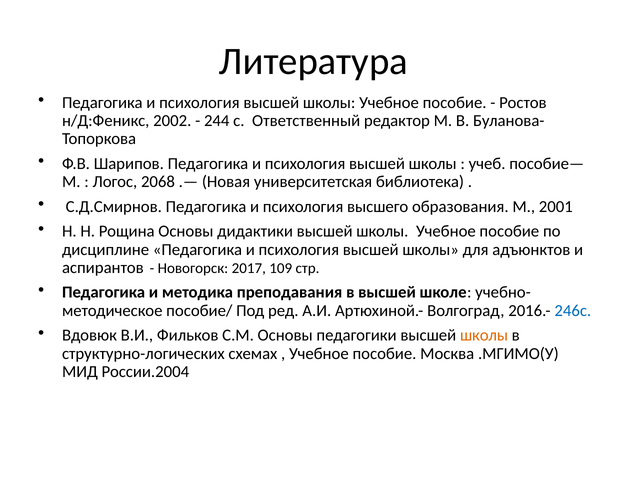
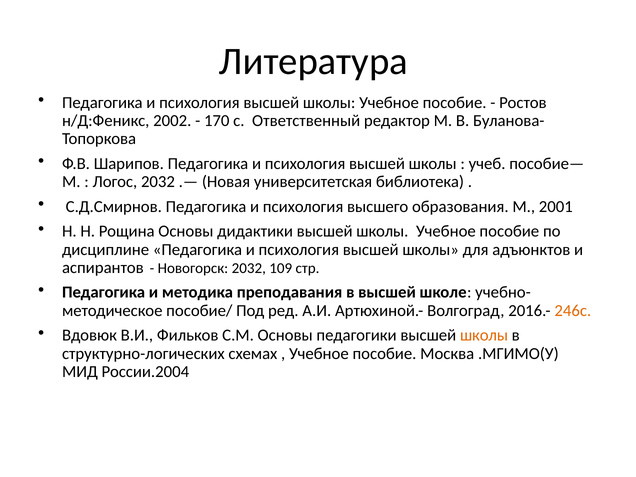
244: 244 -> 170 (217, 121)
Логос 2068: 2068 -> 2032 (158, 182)
Новогорск 2017: 2017 -> 2032 (249, 268)
246с colour: blue -> orange (573, 311)
